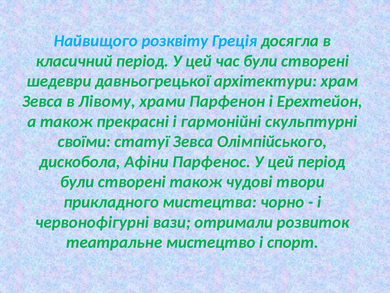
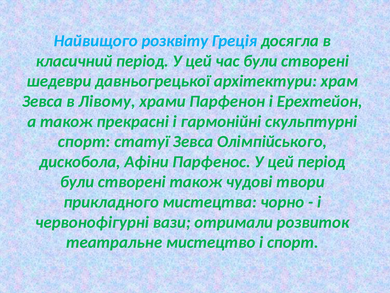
своїми: своїми -> спорт (84, 141)
